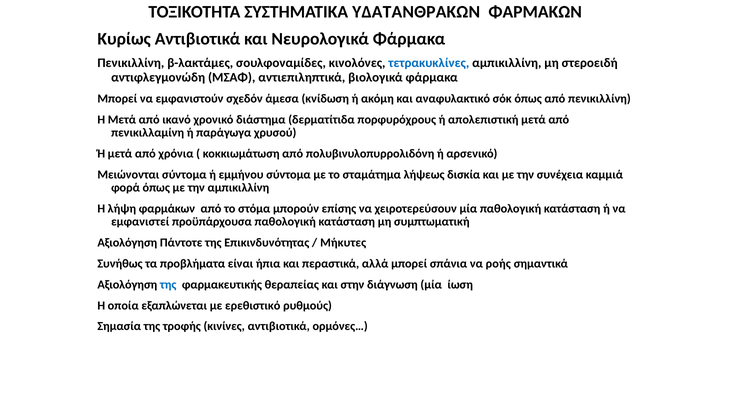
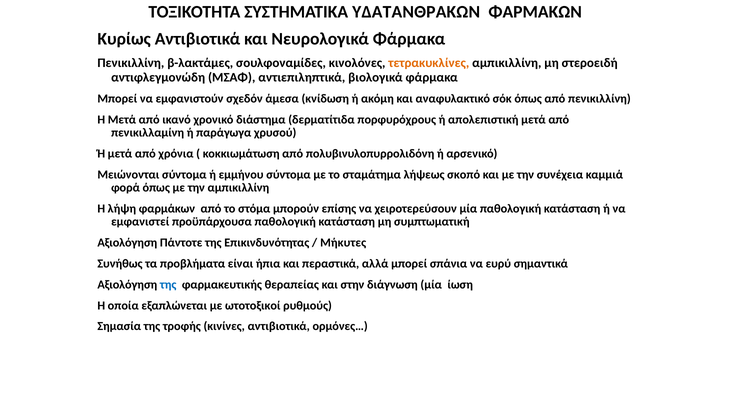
τετρακυκλίνες colour: blue -> orange (429, 63)
δισκία: δισκία -> σκοπό (464, 174)
ροής: ροής -> ευρύ (498, 263)
ερεθιστικό: ερεθιστικό -> ωτοτοξικοί (253, 305)
